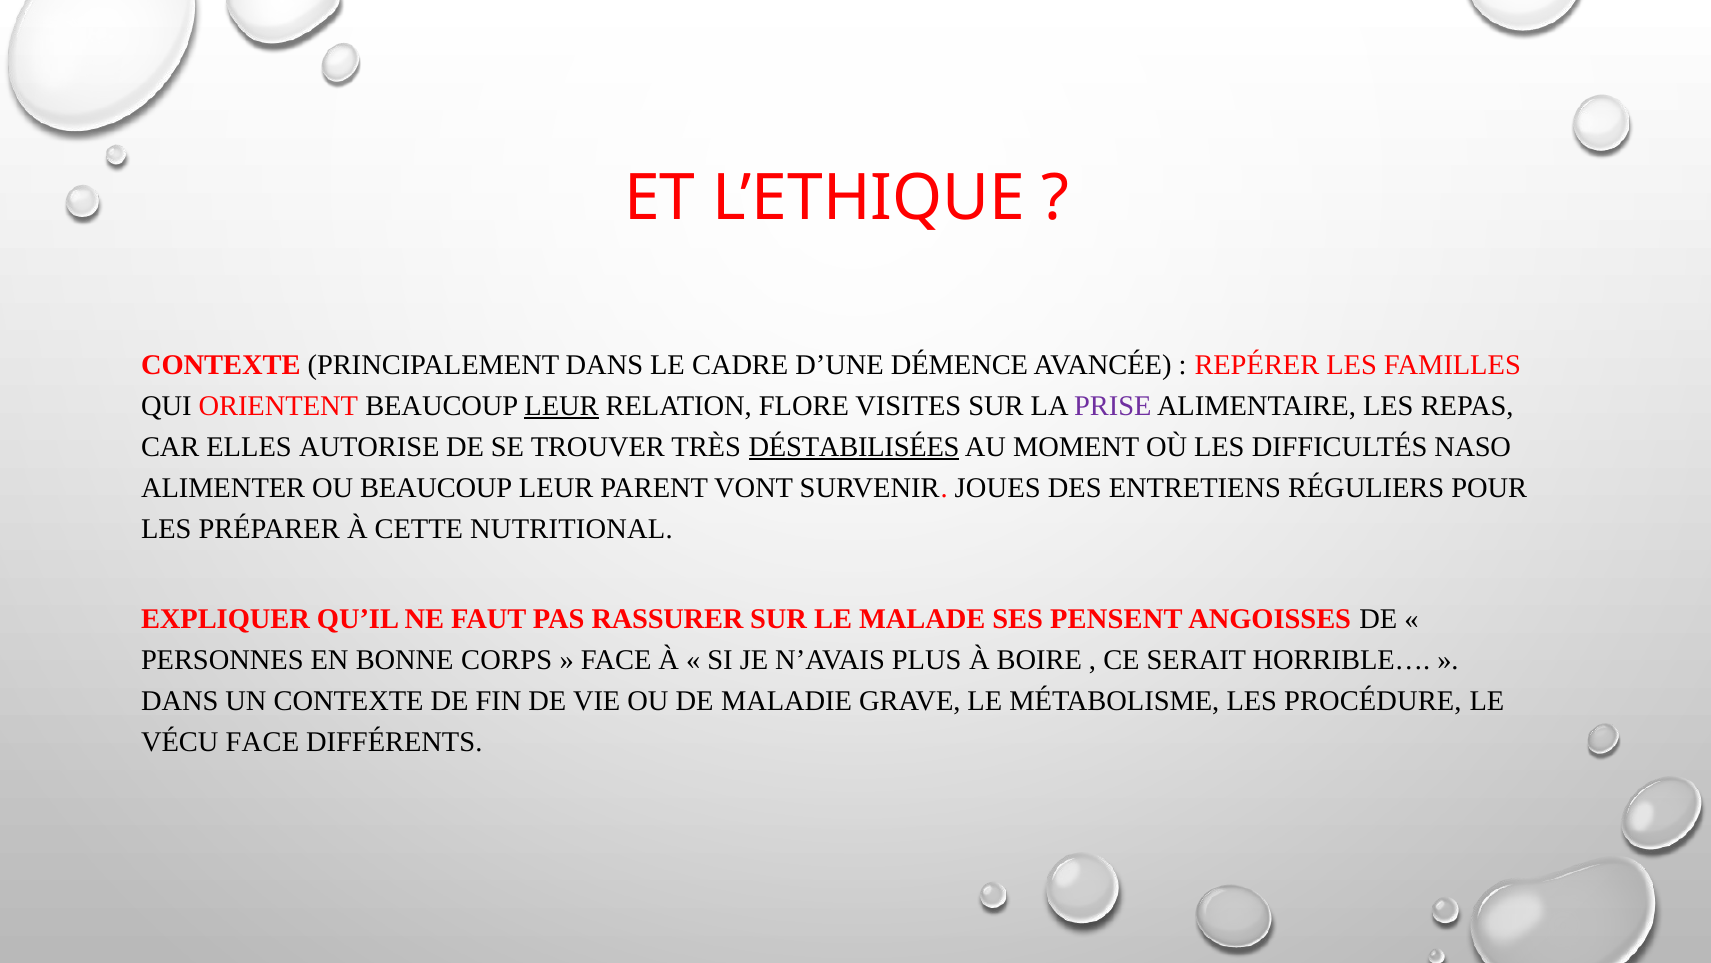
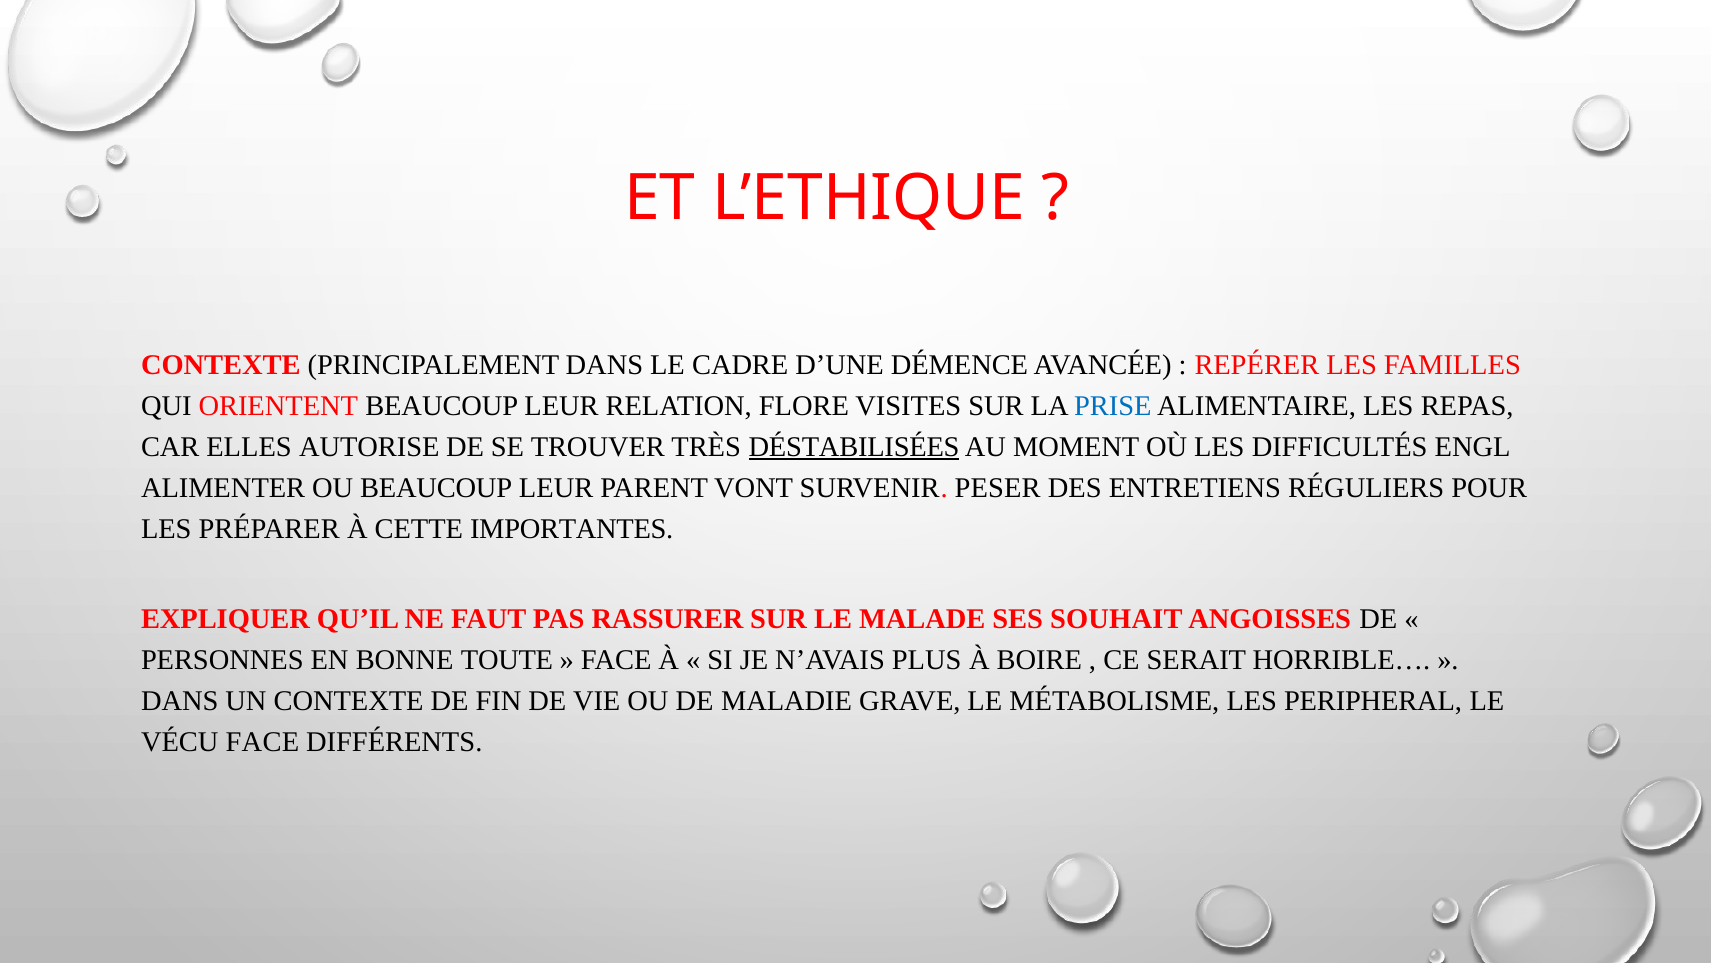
LEUR underline: present -> none (562, 406)
PRISE colour: purple -> blue (1113, 406)
NASO: NASO -> ENGL (1473, 447)
JOUES: JOUES -> PESER (998, 488)
NUTRITIONAL: NUTRITIONAL -> IMPORTANTES (572, 529)
PENSENT: PENSENT -> SOUHAIT (1116, 619)
CORPS: CORPS -> TOUTE (507, 660)
PROCÉDURE: PROCÉDURE -> PERIPHERAL (1373, 701)
